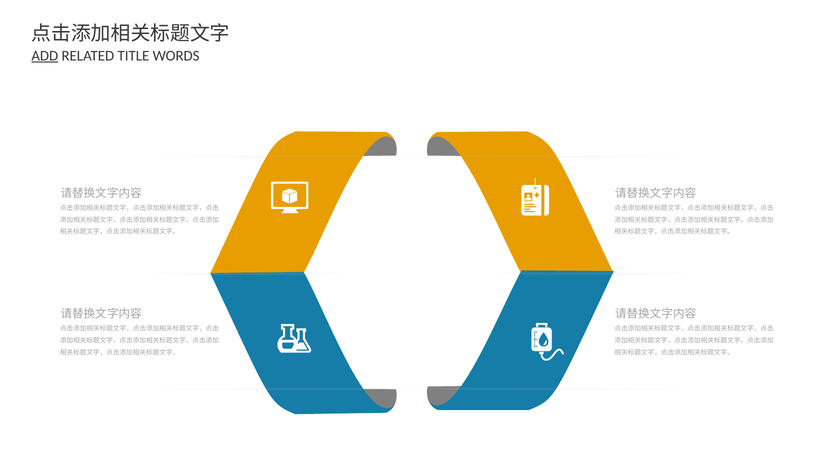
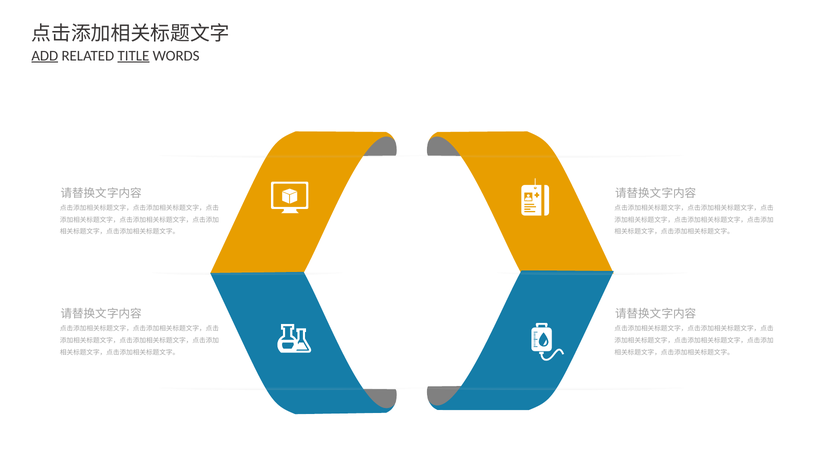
TITLE underline: none -> present (133, 56)
